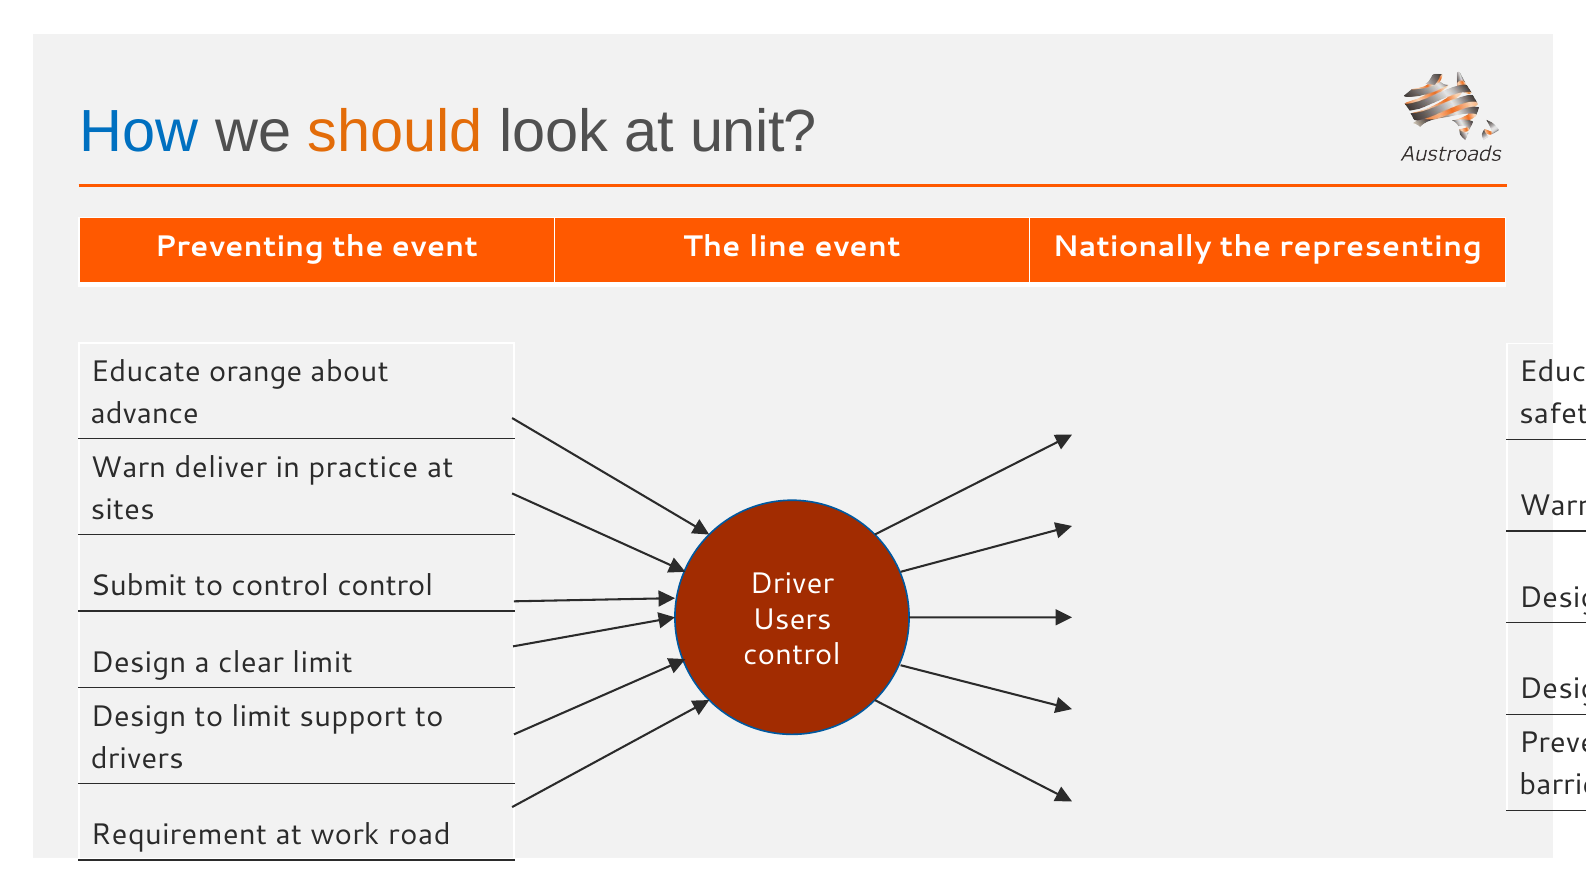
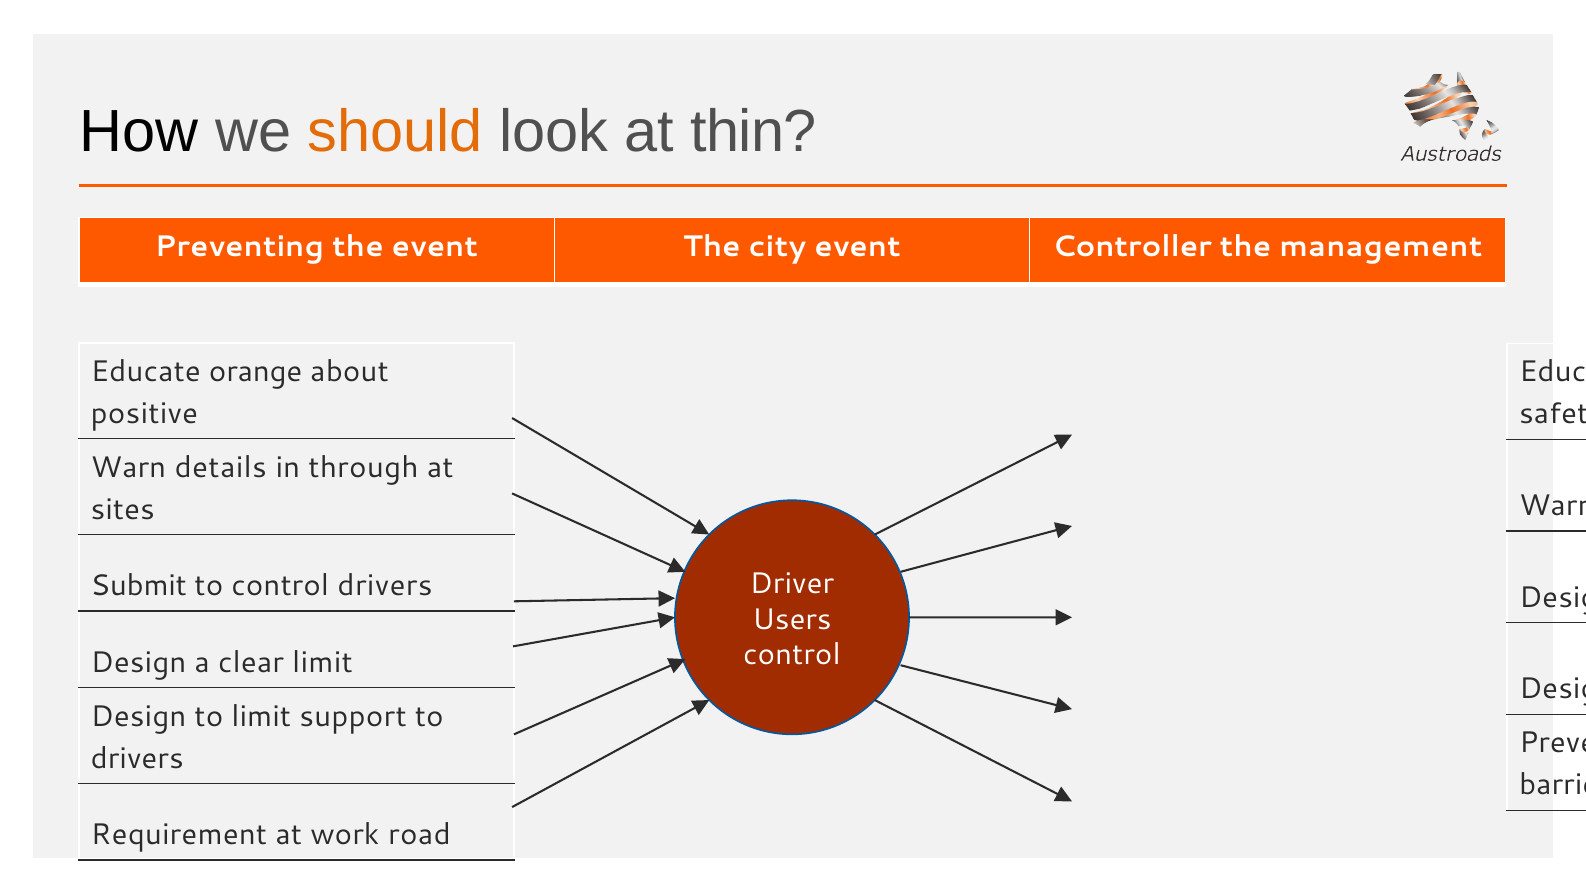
How colour: blue -> black (139, 132)
unit: unit -> thin (754, 132)
line: line -> city (777, 246)
Nationally: Nationally -> Controller (1132, 246)
representing: representing -> management (1381, 246)
advance: advance -> positive (144, 414)
deliver: deliver -> details (221, 467)
practice: practice -> through (363, 467)
control control: control -> drivers (385, 586)
